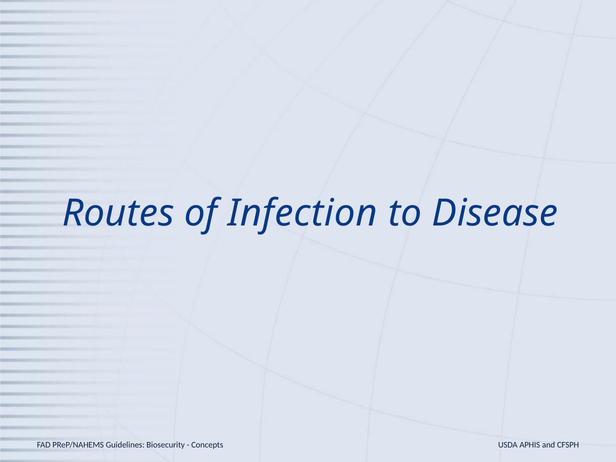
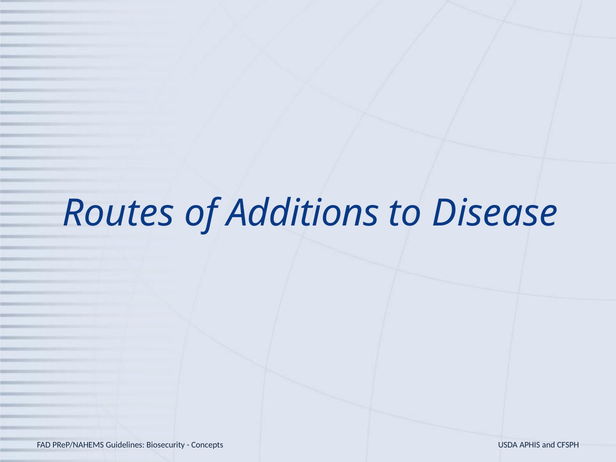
Infection: Infection -> Additions (303, 213)
